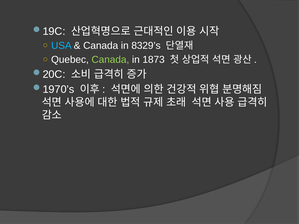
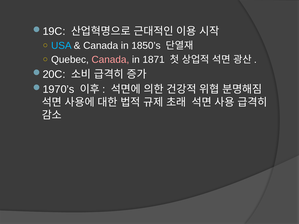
8329’s: 8329’s -> 1850’s (146, 46)
Canada colour: light green -> pink (110, 60)
1873: 1873 -> 1871 (154, 60)
